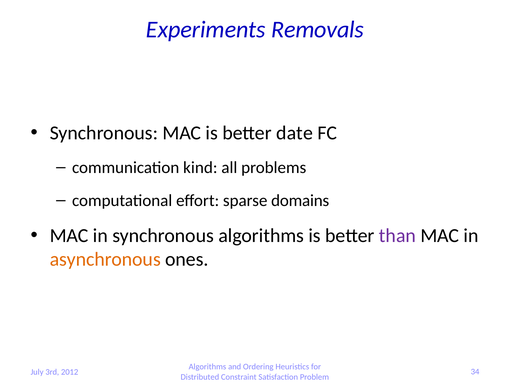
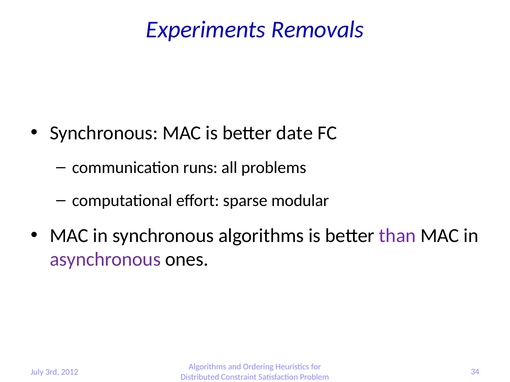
kind: kind -> runs (200, 168)
domains: domains -> modular (300, 201)
asynchronous colour: orange -> purple (105, 260)
